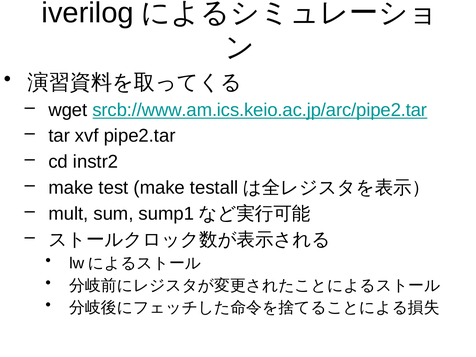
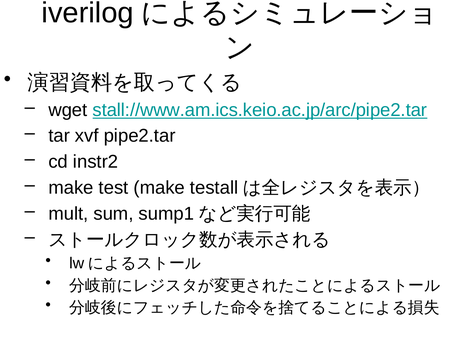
srcb://www.am.ics.keio.ac.jp/arc/pipe2.tar: srcb://www.am.ics.keio.ac.jp/arc/pipe2.tar -> stall://www.am.ics.keio.ac.jp/arc/pipe2.tar (260, 110)
